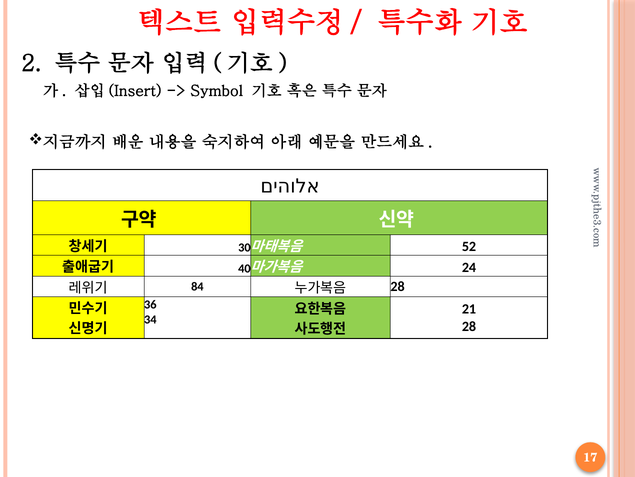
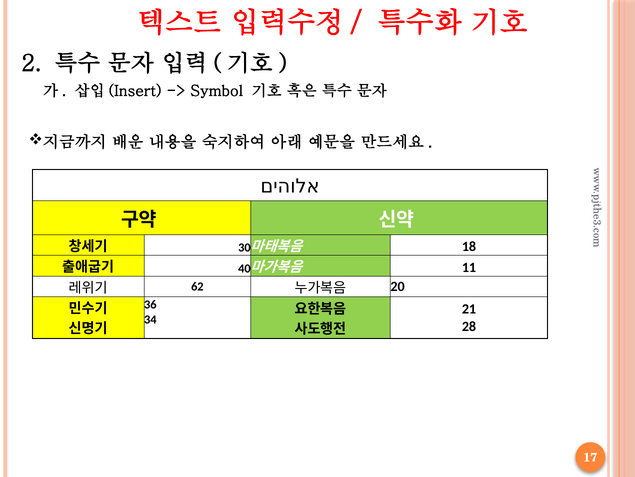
52: 52 -> 18 (469, 246)
24: 24 -> 11 (469, 267)
84: 84 -> 62 (197, 286)
28: 28 -> 20 (398, 286)
